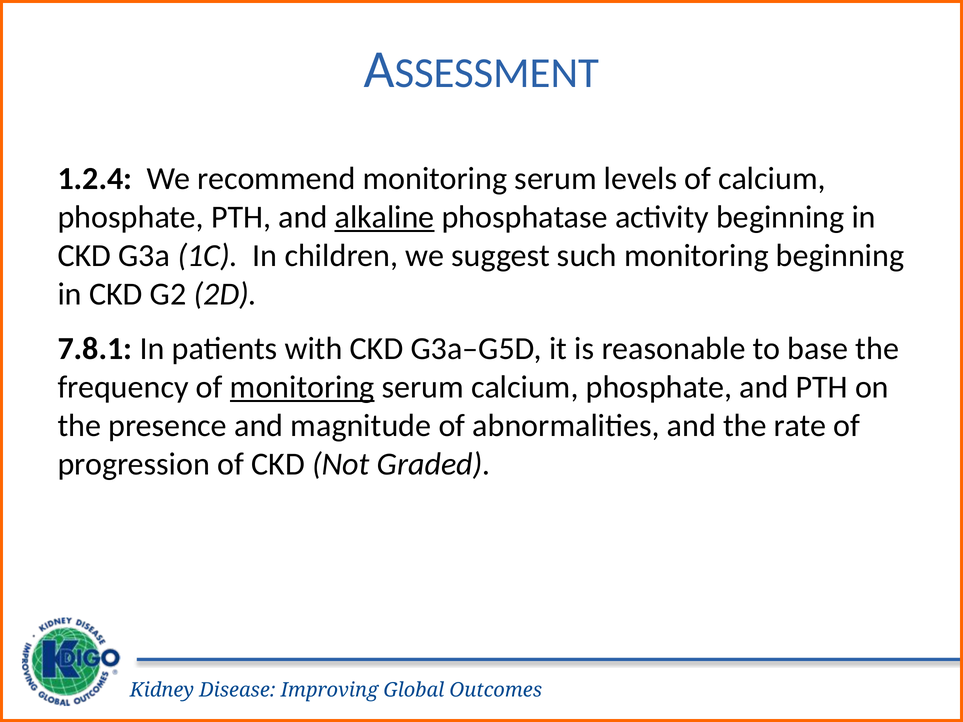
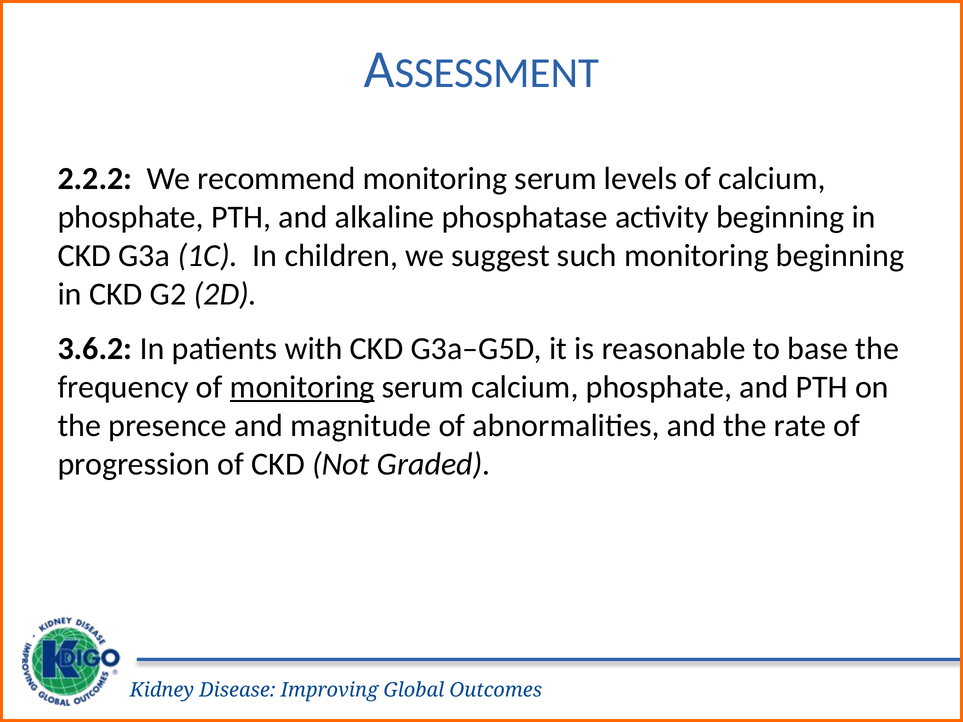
1.2.4: 1.2.4 -> 2.2.2 (95, 179)
alkaline underline: present -> none (385, 217)
7.8.1: 7.8.1 -> 3.6.2 (95, 349)
